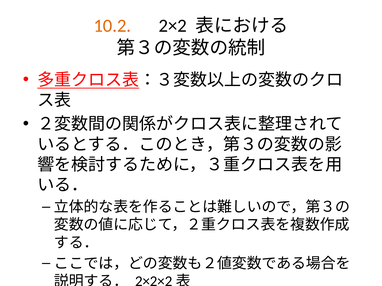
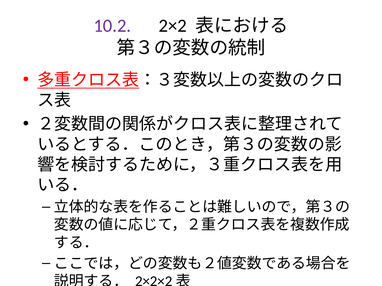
10.2 colour: orange -> purple (112, 26)
